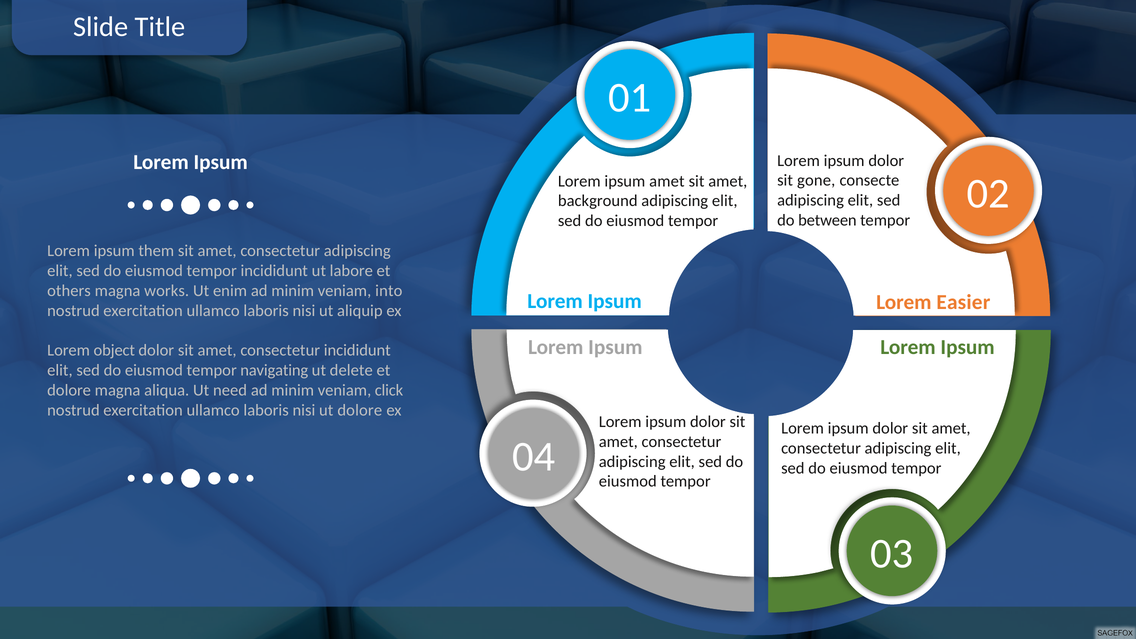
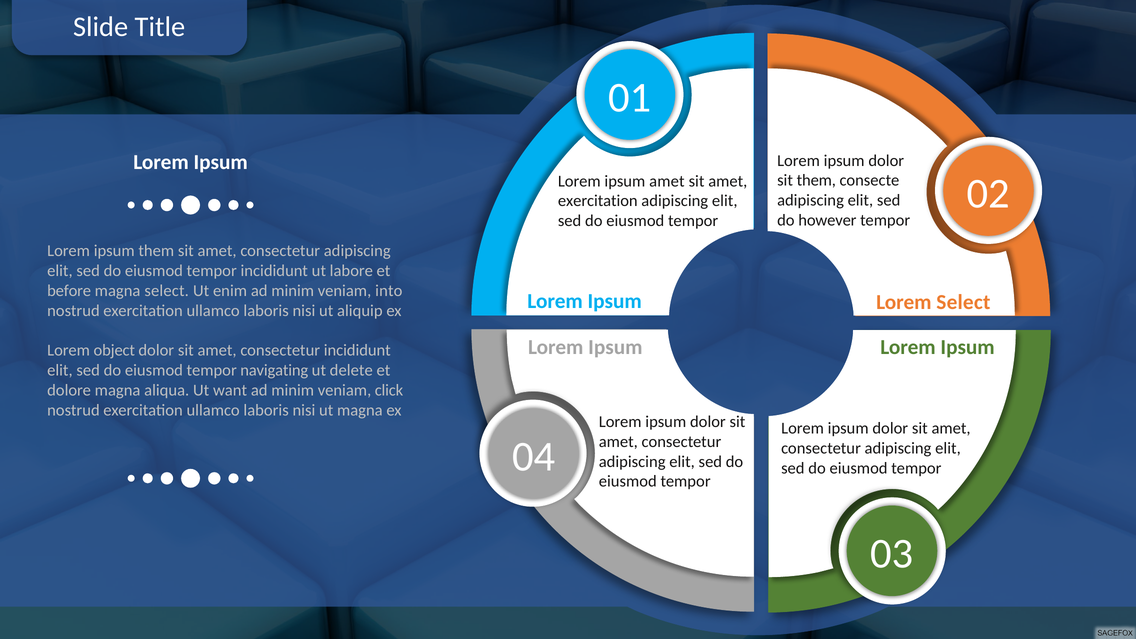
sit gone: gone -> them (816, 181)
background: background -> exercitation (598, 201)
between: between -> however (827, 220)
others: others -> before (69, 291)
magna works: works -> select (167, 291)
Lorem Easier: Easier -> Select (963, 302)
need: need -> want (230, 390)
ut dolore: dolore -> magna (360, 410)
